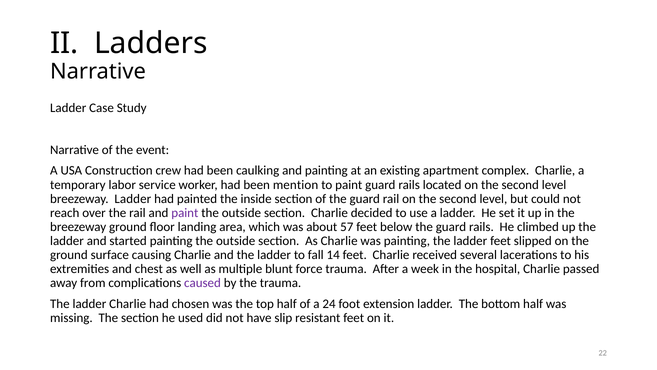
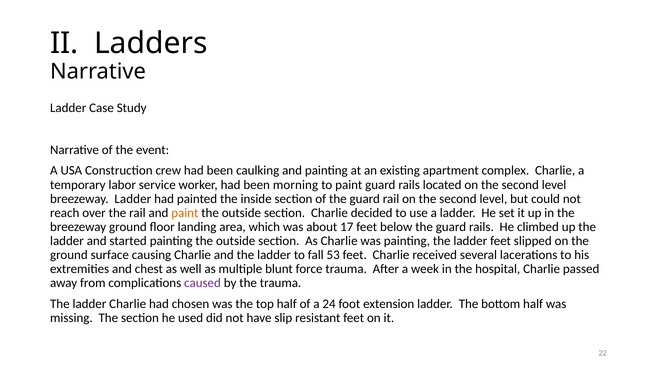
mention: mention -> morning (296, 184)
paint colour: purple -> orange (185, 213)
57: 57 -> 17 (347, 227)
14: 14 -> 53 (333, 255)
